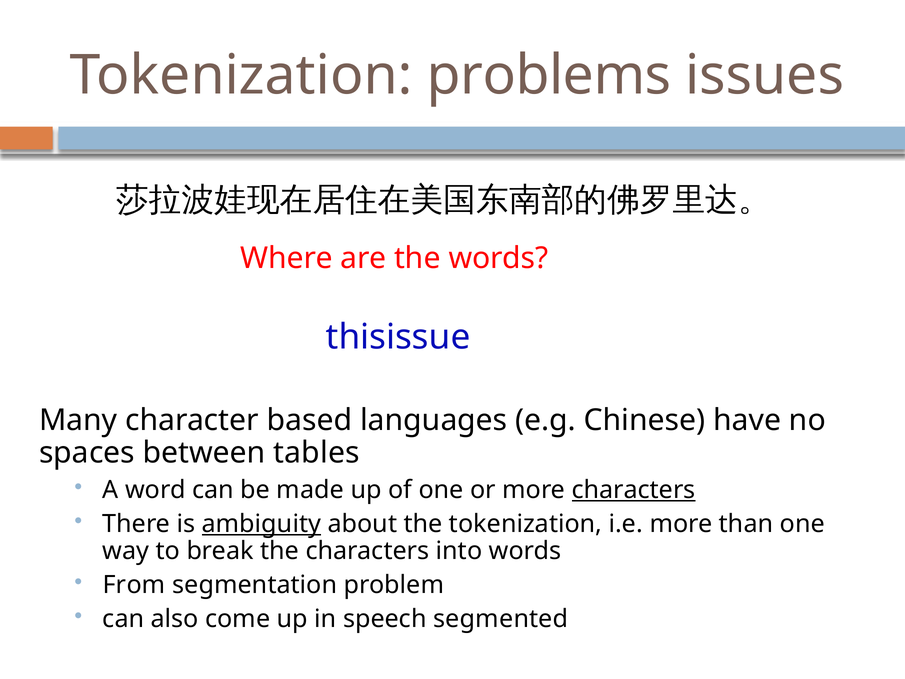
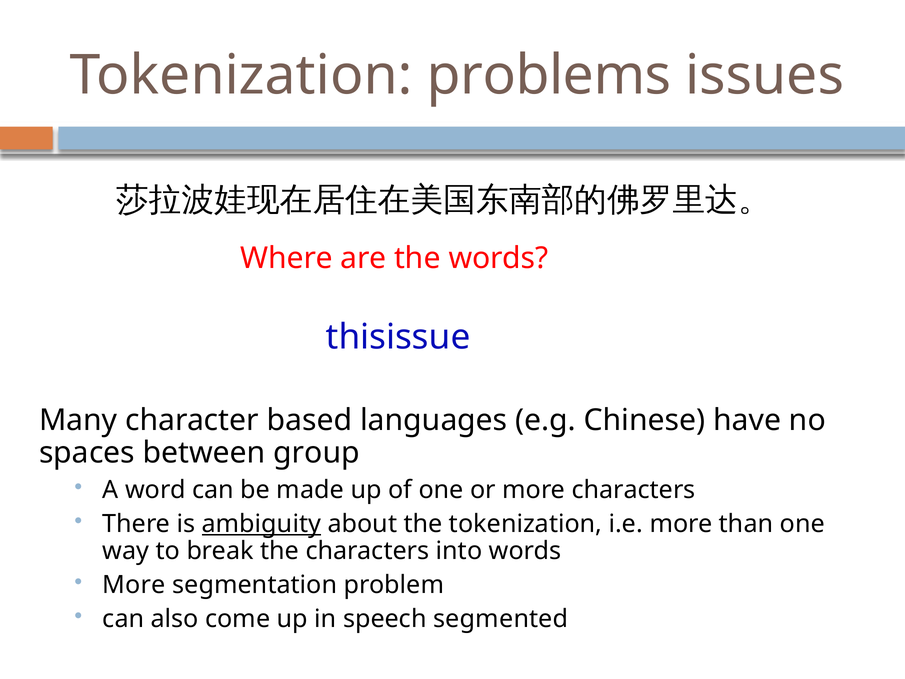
tables: tables -> group (317, 453)
characters underline: present -> none (634, 490)
From: From -> More (134, 585)
